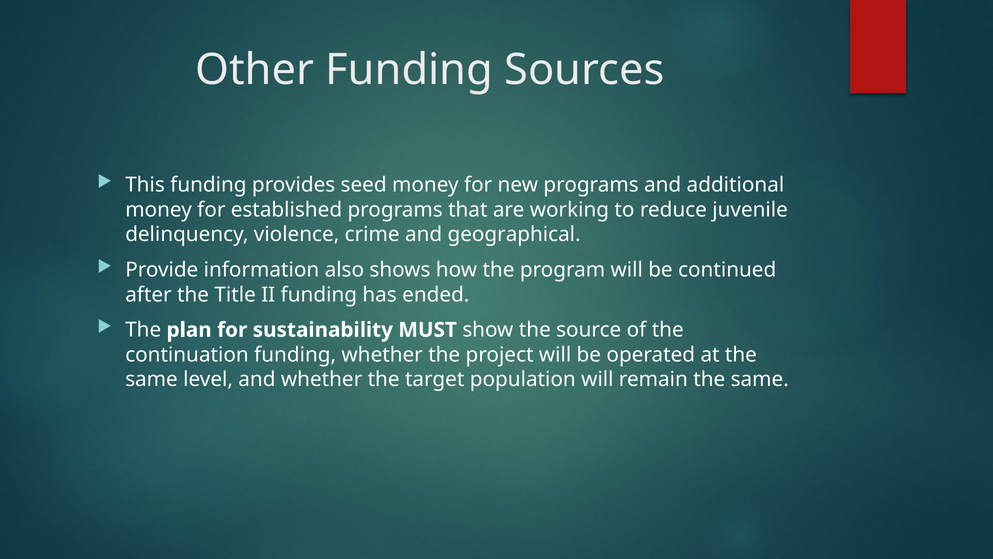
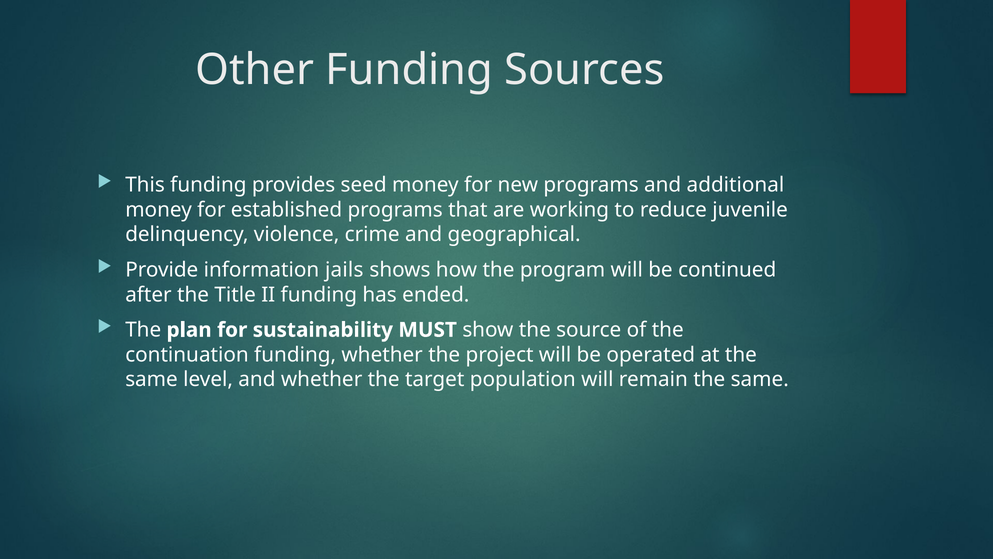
also: also -> jails (344, 270)
